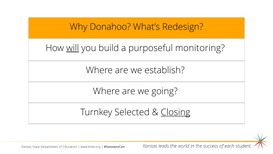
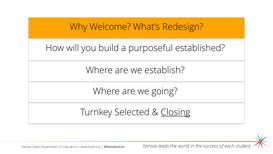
Donahoo: Donahoo -> Welcome (110, 27)
will underline: present -> none (73, 48)
monitoring: monitoring -> established (200, 48)
